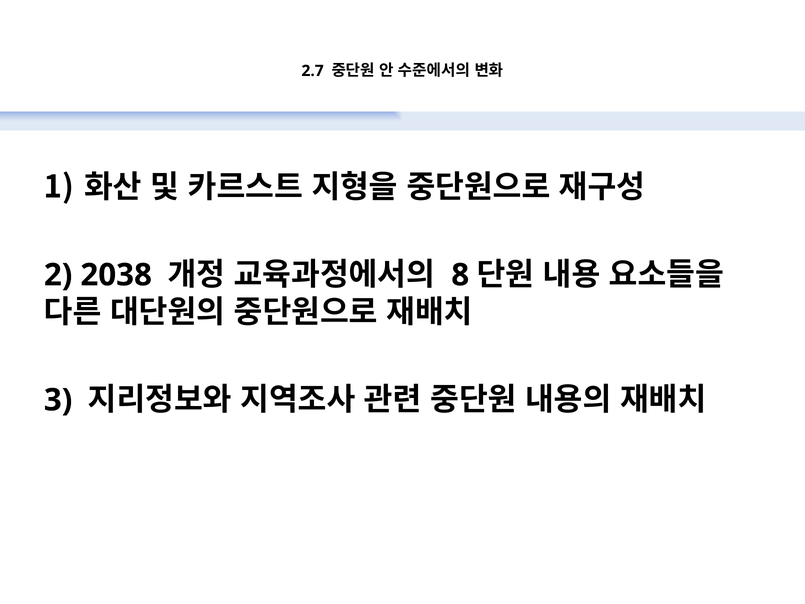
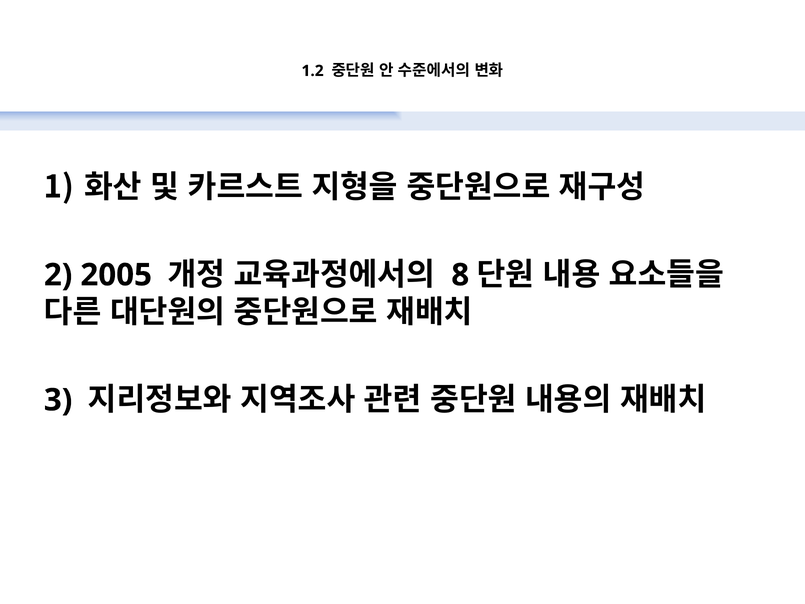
2.7: 2.7 -> 1.2 (313, 71)
2038: 2038 -> 2005 (116, 275)
